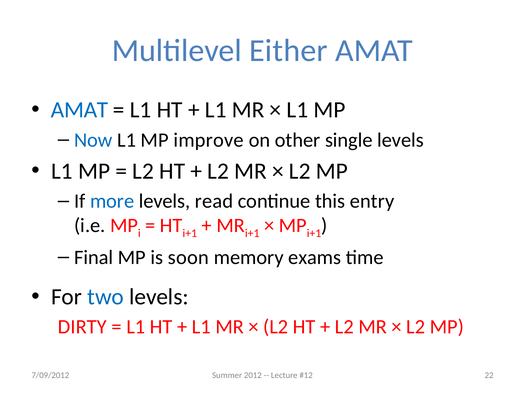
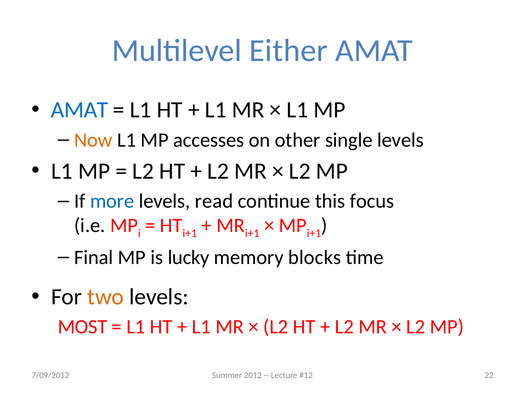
Now colour: blue -> orange (93, 140)
improve: improve -> accesses (209, 140)
entry: entry -> focus (372, 202)
soon: soon -> lucky (189, 258)
exams: exams -> blocks (315, 258)
two colour: blue -> orange (106, 297)
DIRTY: DIRTY -> MOST (83, 328)
